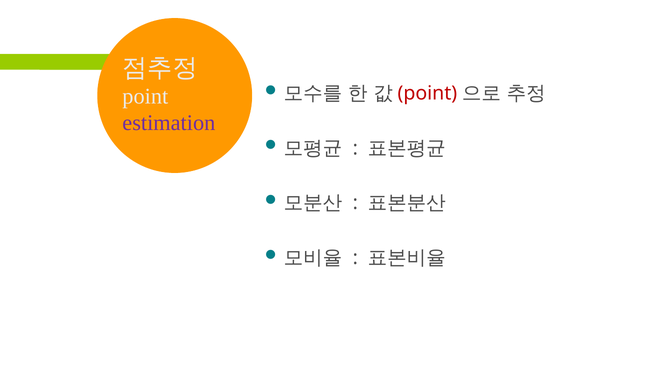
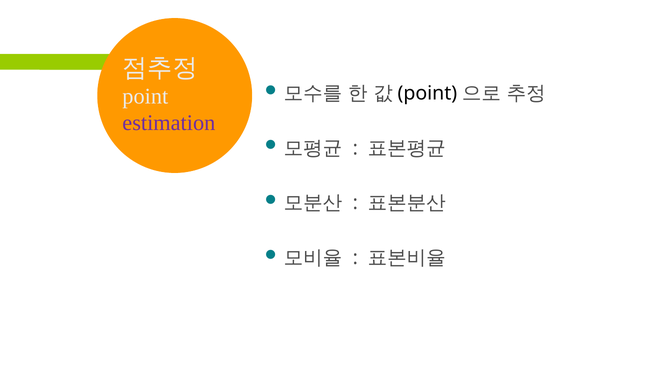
point colour: red -> black (427, 93)
